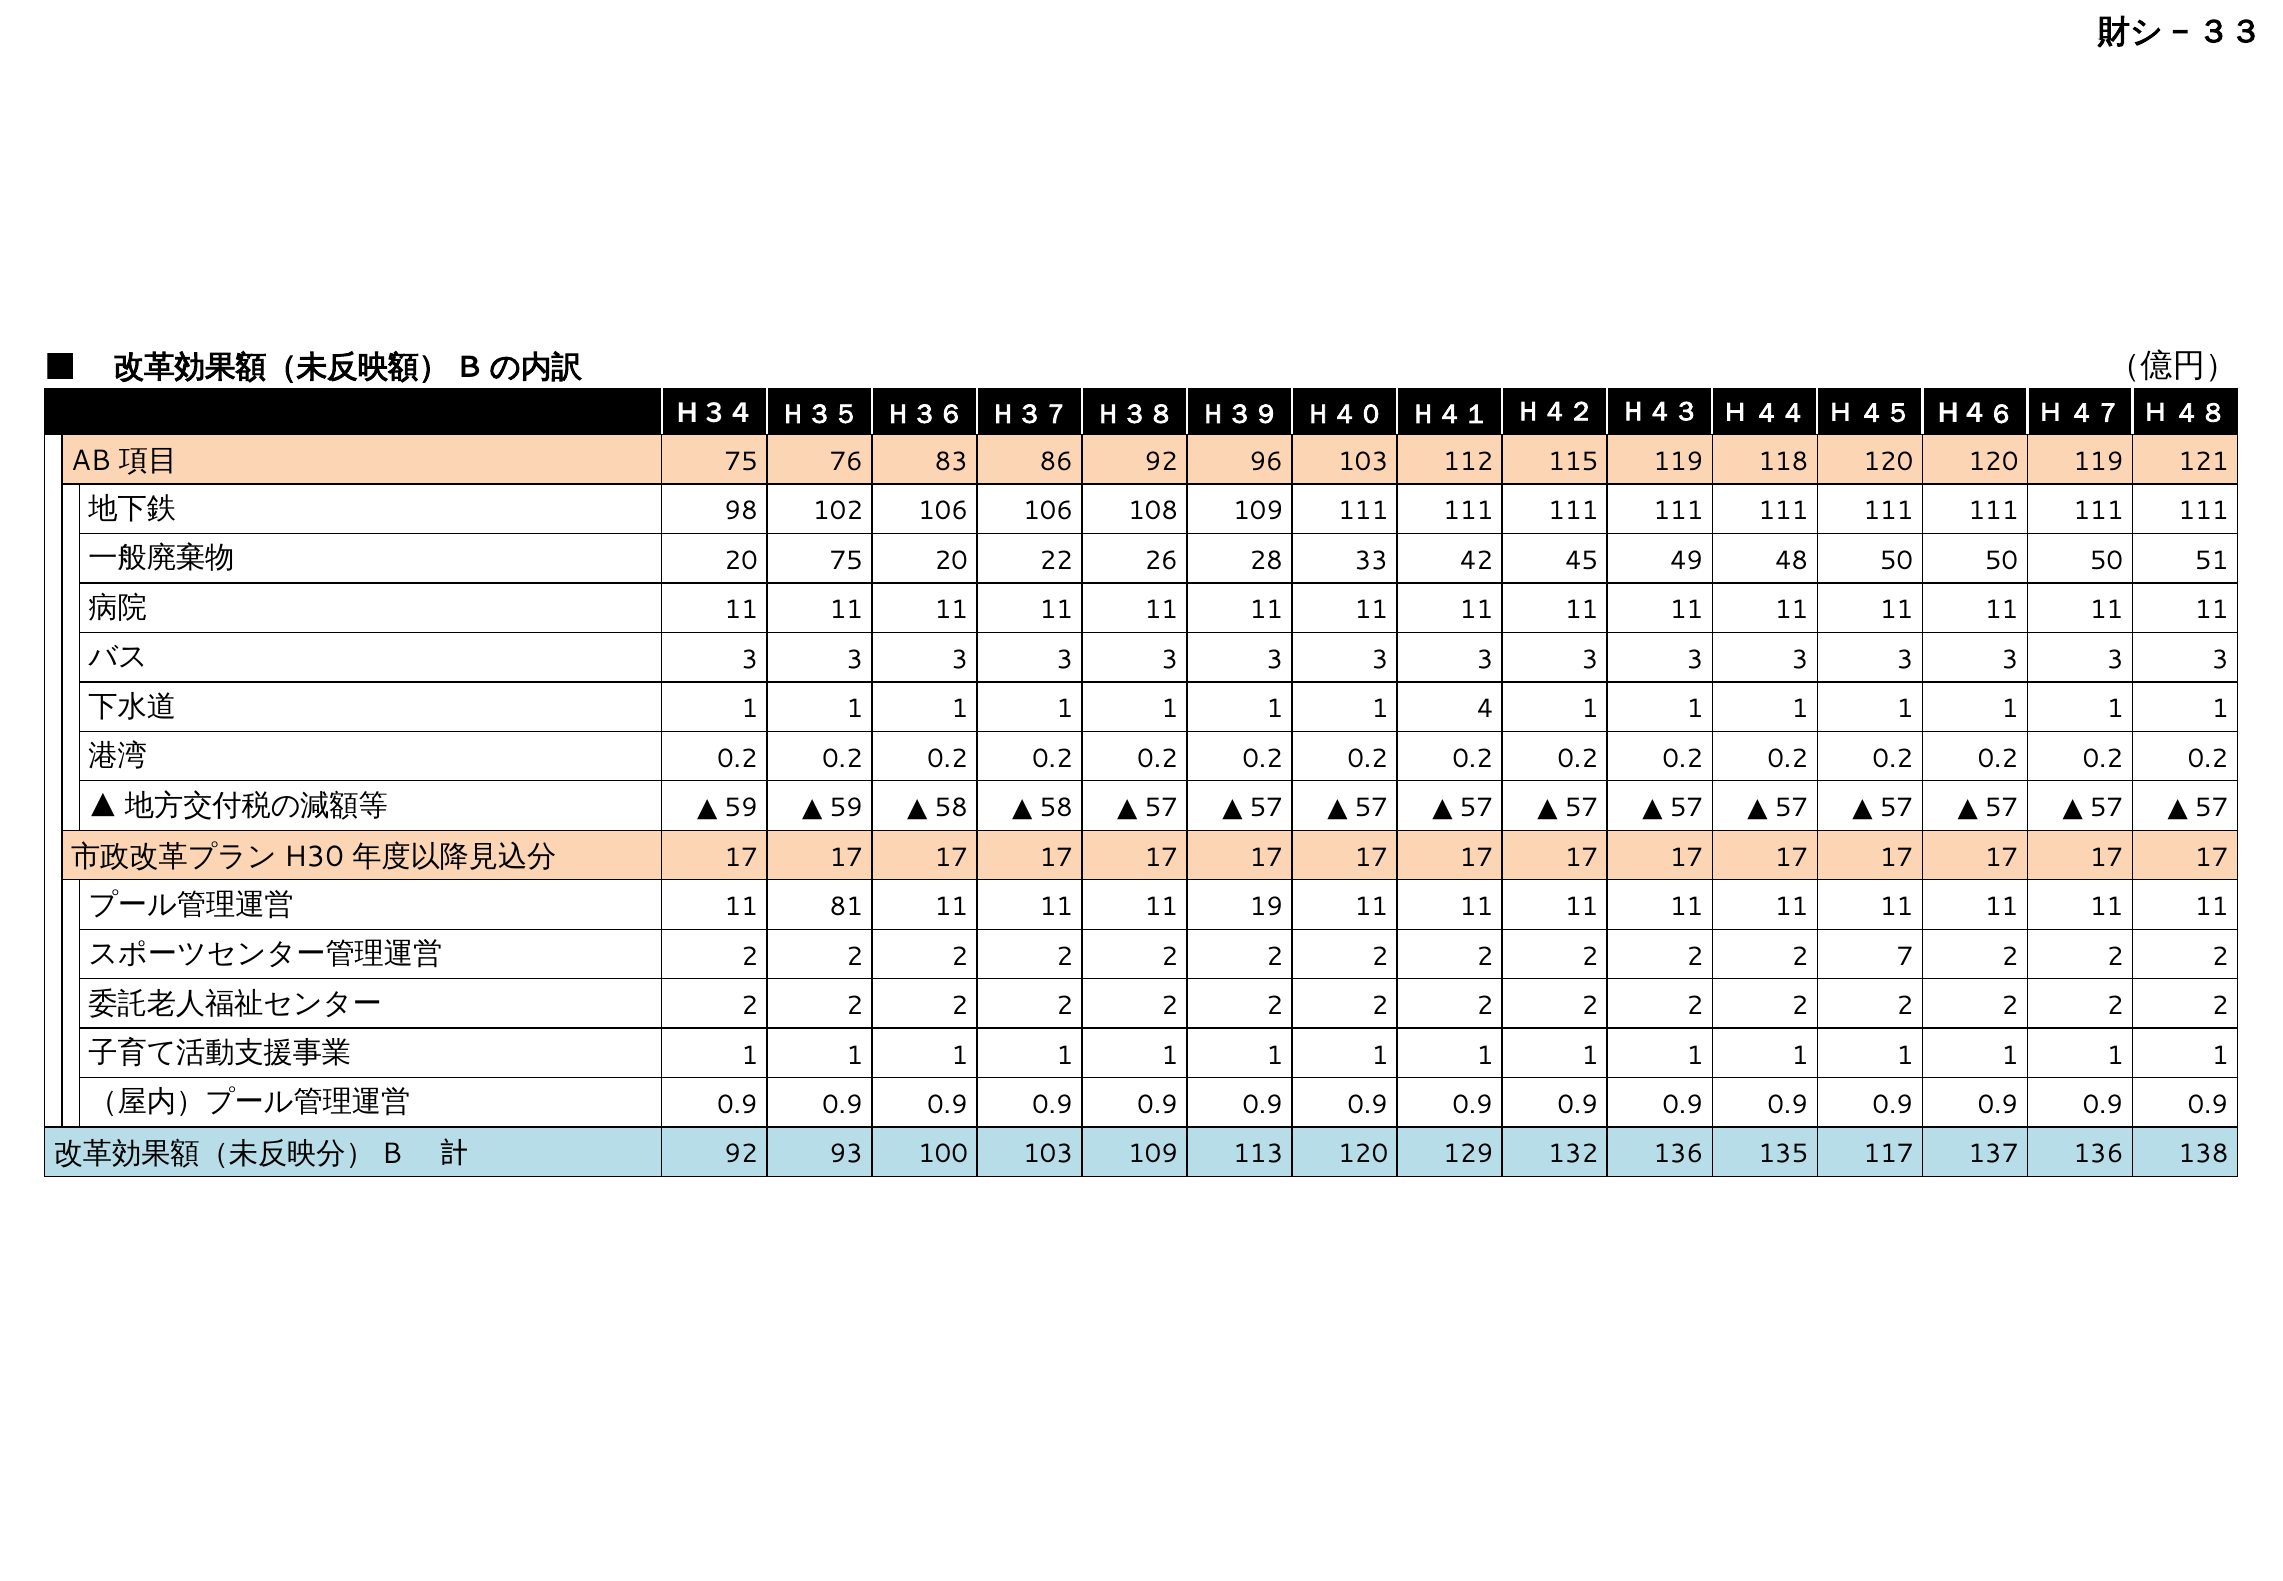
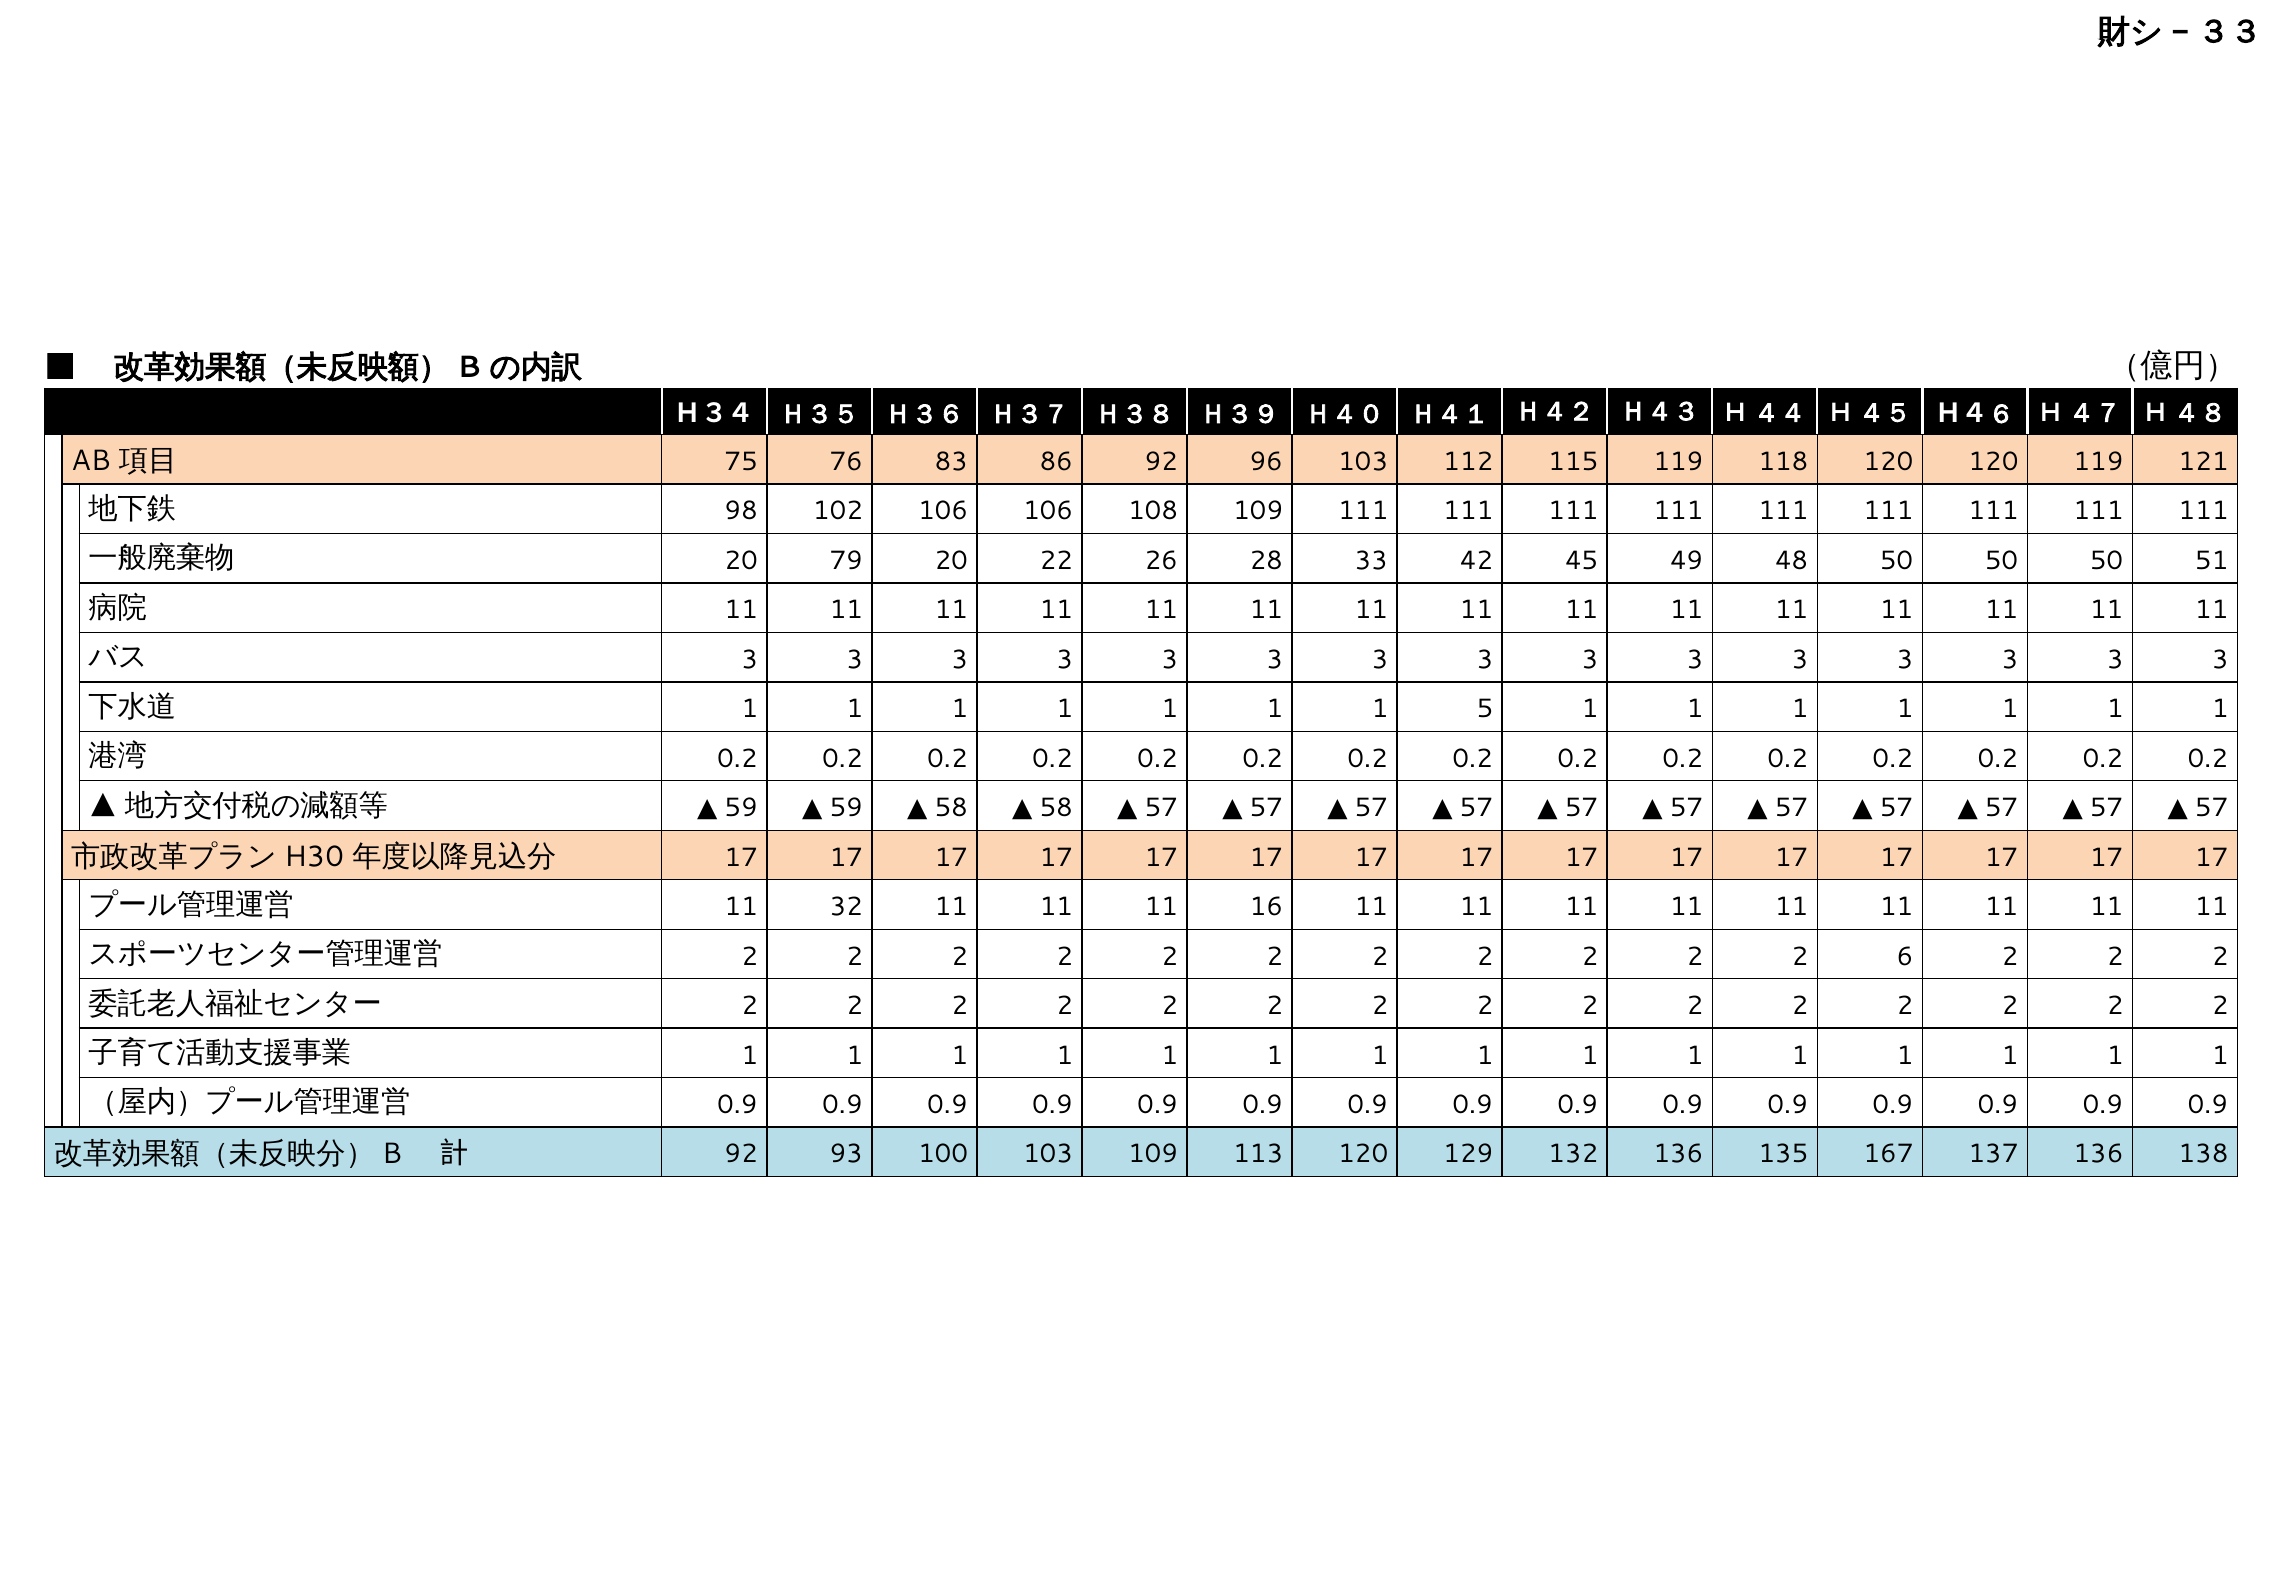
20 75: 75 -> 79 (846, 561)
4: 4 -> 5 (1485, 709)
81: 81 -> 32 (846, 907)
19: 19 -> 16 (1266, 907)
7: 7 -> 6 (1905, 956)
117: 117 -> 167 (1888, 1154)
